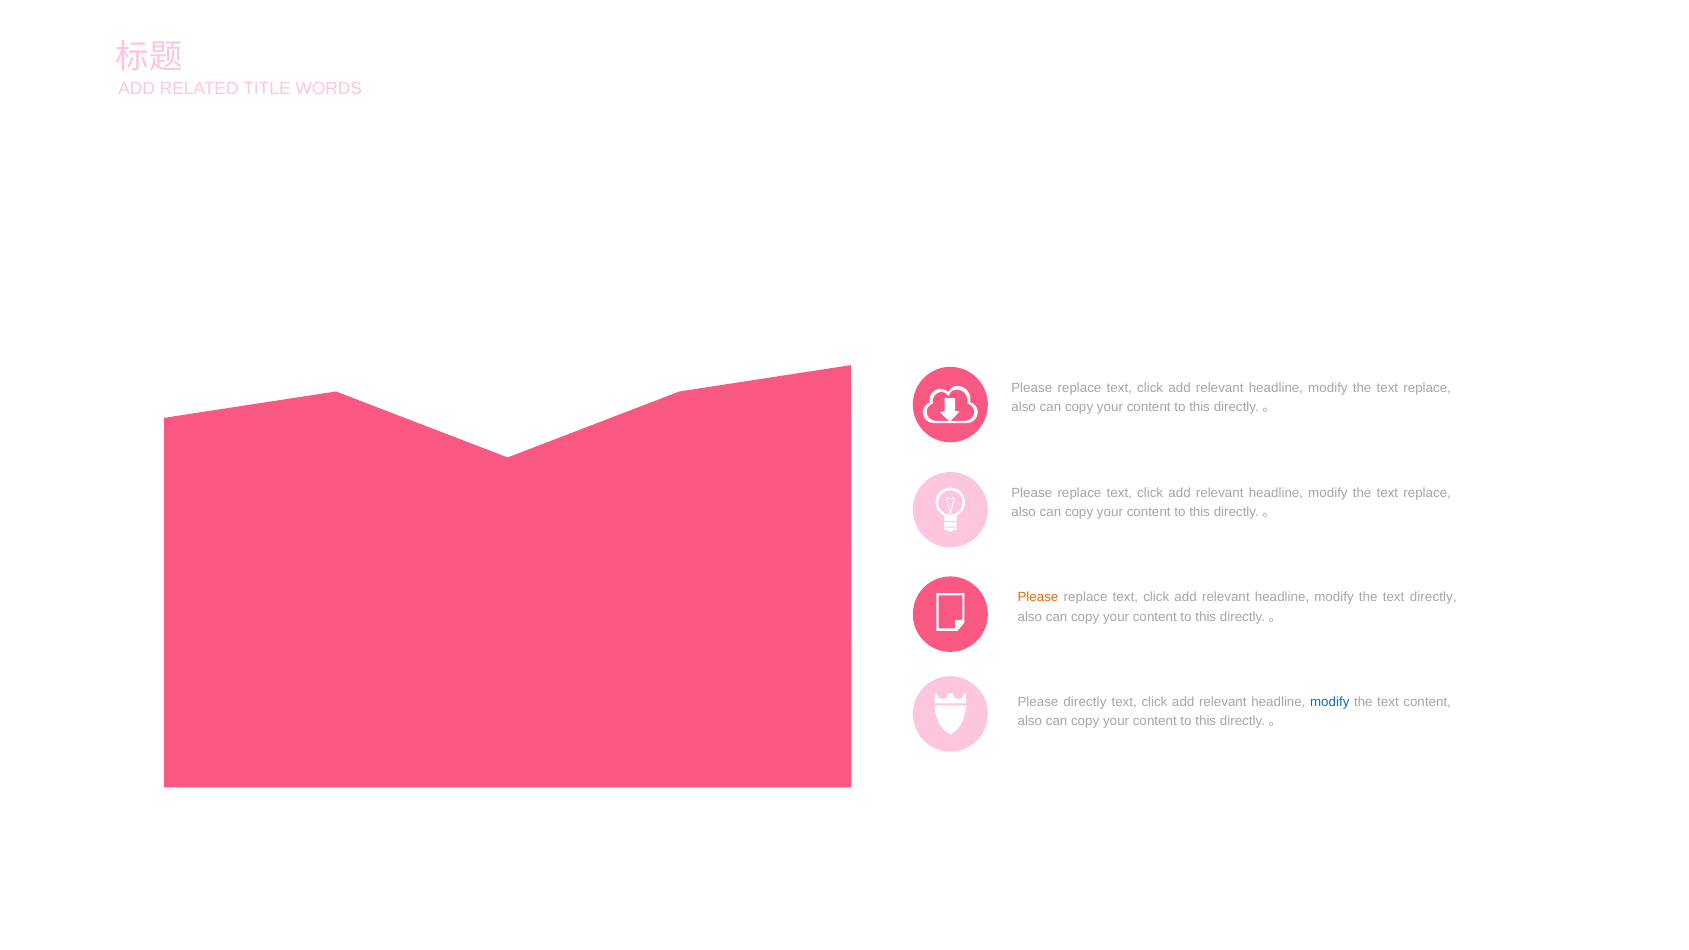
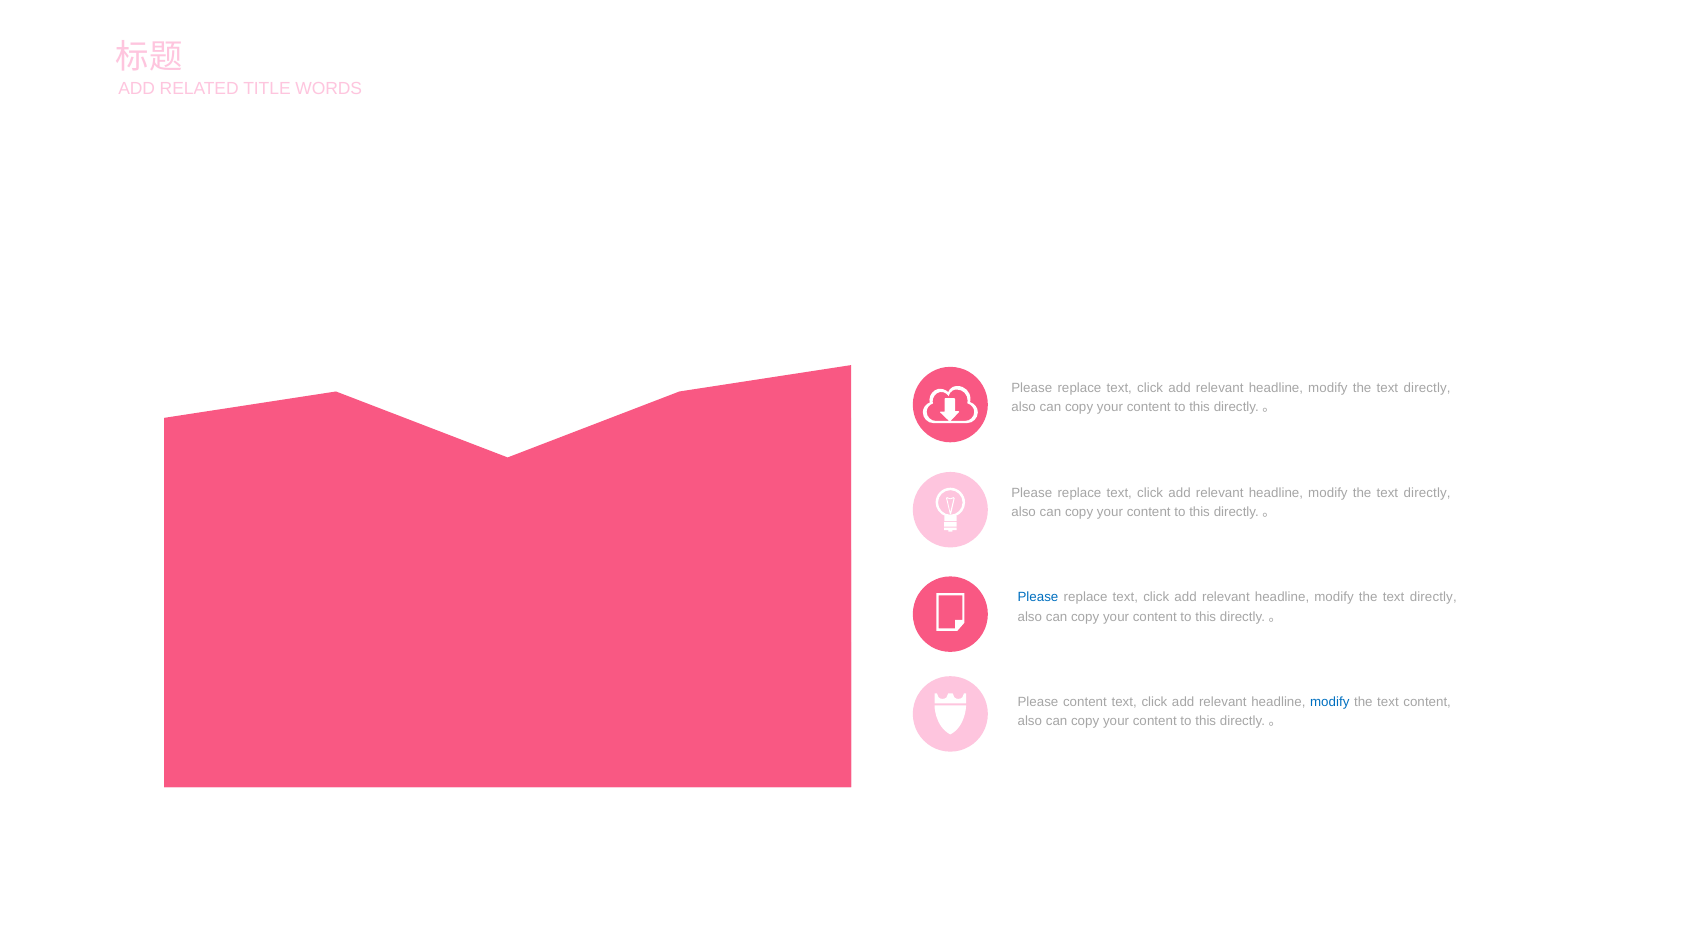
replace: replace -> directly (1427, 388)
replace: replace -> directly (1427, 493)
Please colour: orange -> blue (1038, 598)
Please directly: directly -> content (1085, 702)
